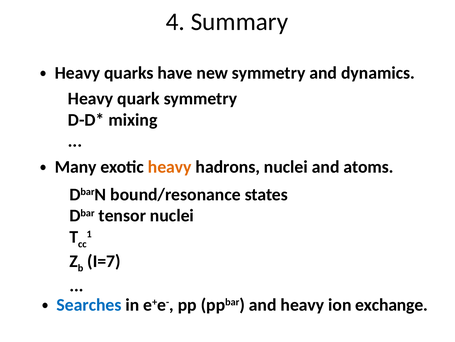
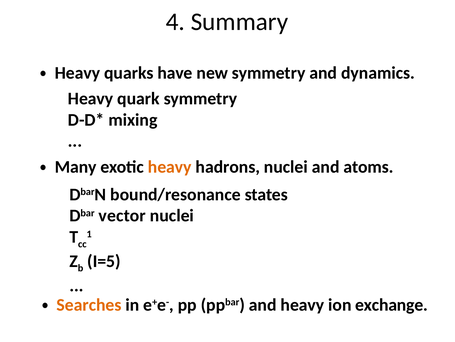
tensor: tensor -> vector (122, 215)
I=7: I=7 -> I=5 (104, 261)
Searches colour: blue -> orange (89, 304)
